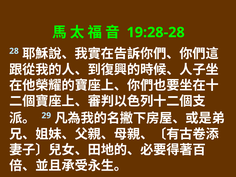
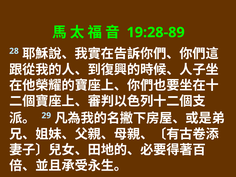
19:28-28: 19:28-28 -> 19:28-89 (156, 32)
